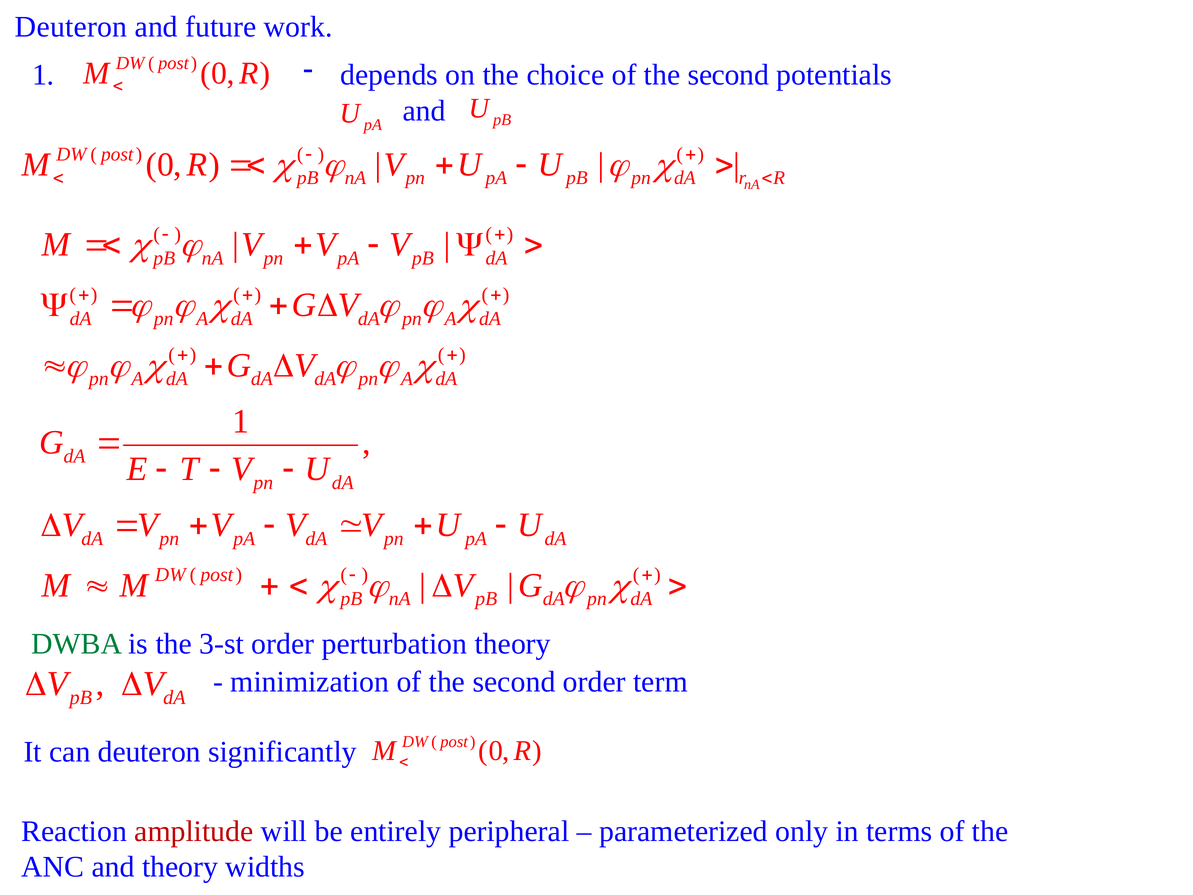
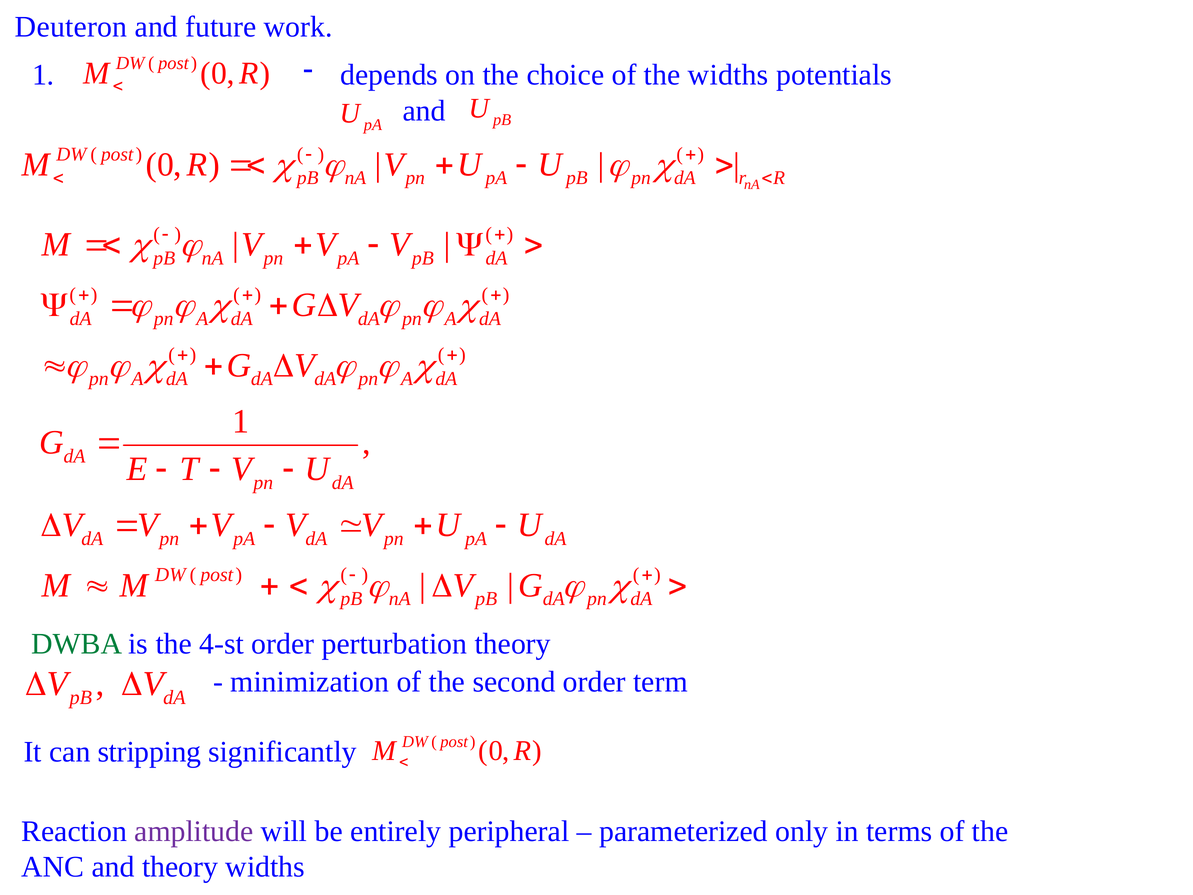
choice of the second: second -> widths (728, 75)
3-st: 3-st -> 4-st (222, 644)
can deuteron: deuteron -> stripping (149, 752)
amplitude colour: red -> purple (194, 831)
